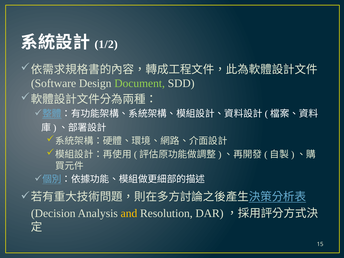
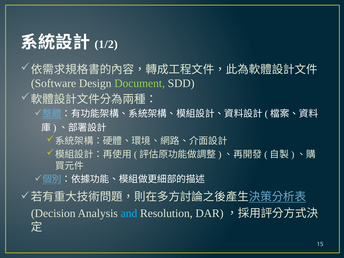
and colour: yellow -> light blue (129, 213)
